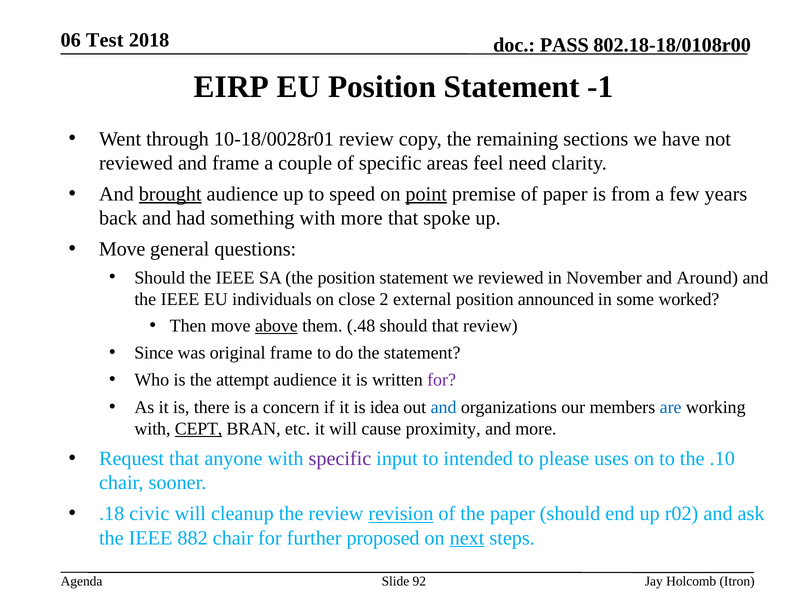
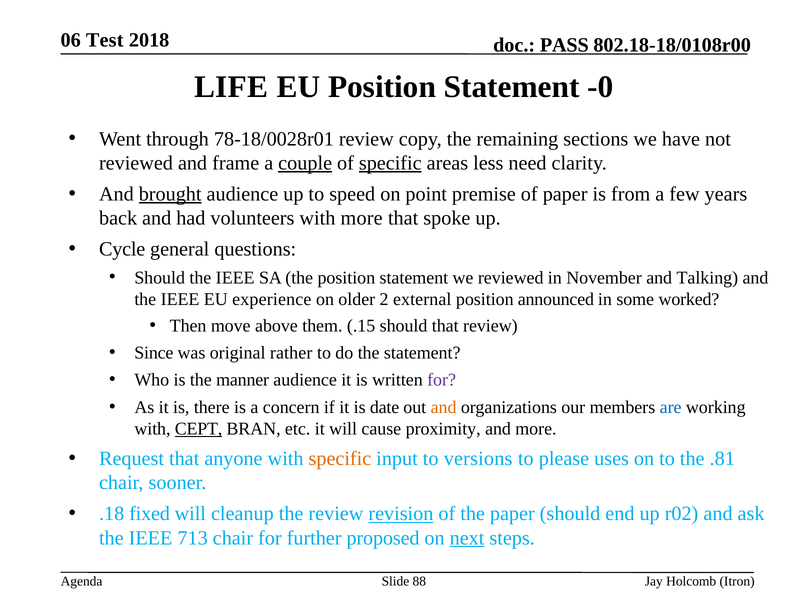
EIRP: EIRP -> LIFE (231, 87)
-1: -1 -> -0 (601, 87)
10-18/0028r01: 10-18/0028r01 -> 78-18/0028r01 (274, 139)
couple underline: none -> present (305, 163)
specific underline: none -> present (390, 163)
feel: feel -> less (488, 163)
point underline: present -> none (426, 194)
something: something -> volunteers (252, 218)
Move: Move -> Cycle (122, 249)
Around: Around -> Talking (707, 278)
individuals: individuals -> experience (272, 299)
close: close -> older (357, 299)
above underline: present -> none (276, 326)
.48: .48 -> .15 (361, 326)
original frame: frame -> rather (291, 353)
attempt: attempt -> manner (243, 380)
idea: idea -> date (385, 407)
and colour: blue -> orange (444, 407)
specific colour: purple -> orange (340, 458)
intended: intended -> versions (478, 458)
.10: .10 -> .81 (722, 458)
civic: civic -> fixed (150, 514)
882: 882 -> 713 (193, 538)
92: 92 -> 88 (419, 581)
